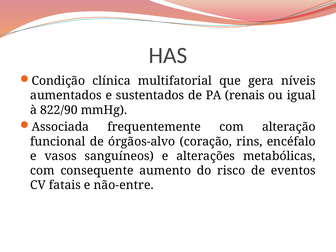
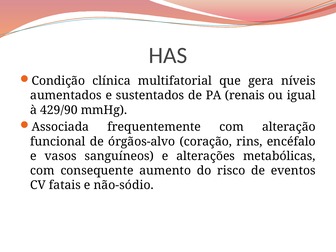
822/90: 822/90 -> 429/90 (59, 110)
não-entre: não-entre -> não-sódio (124, 185)
